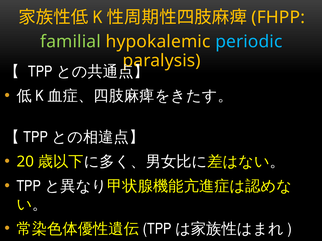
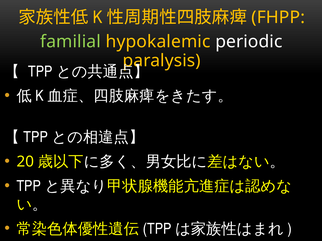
periodic colour: light blue -> white (249, 42)
